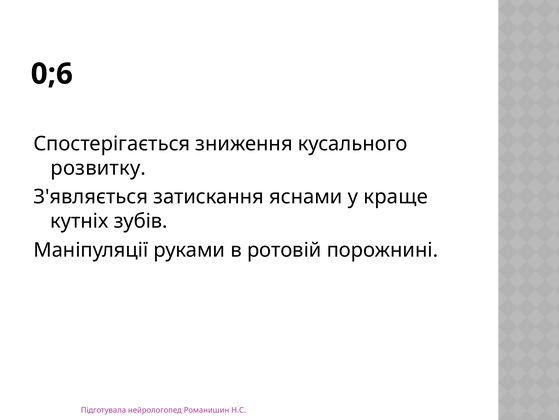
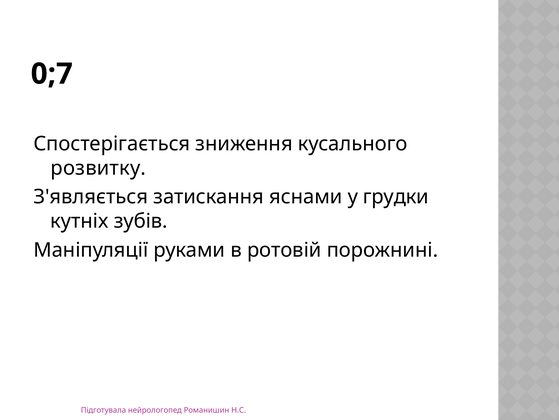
0;6: 0;6 -> 0;7 (52, 74)
краще: краще -> грудки (396, 197)
